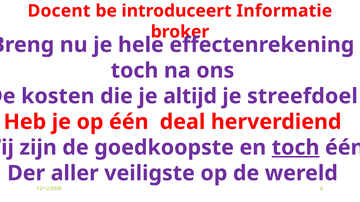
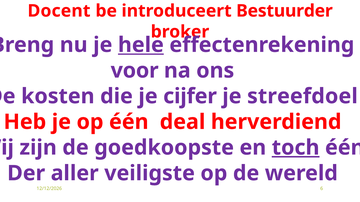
Informatie: Informatie -> Bestuurder (284, 11)
hele underline: none -> present (141, 45)
toch: toch -> voor (135, 71)
altijd: altijd -> cijfer (190, 96)
